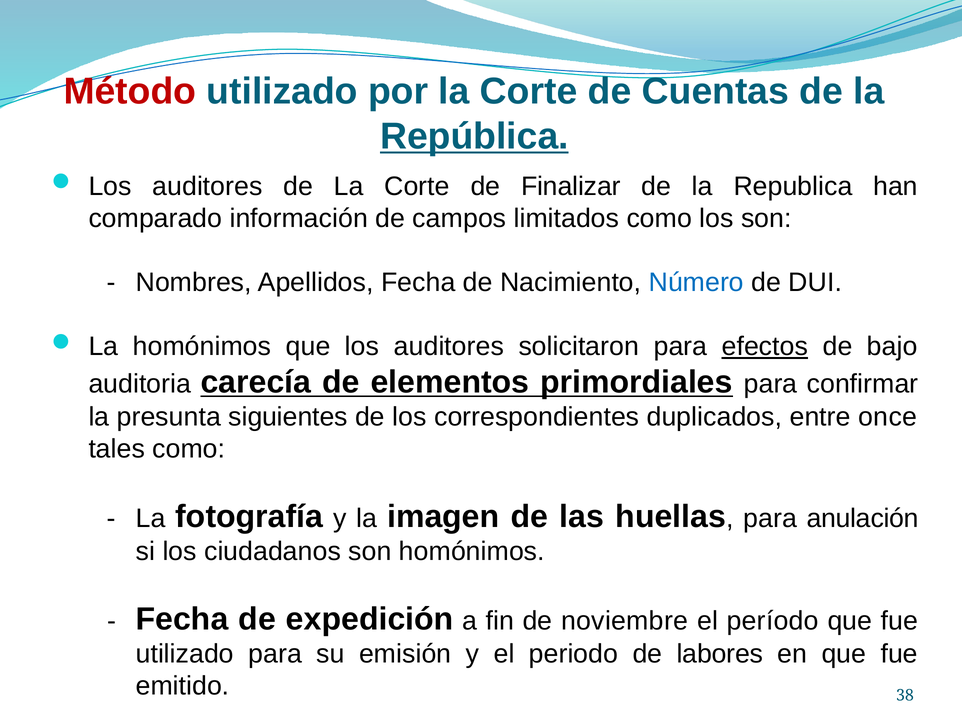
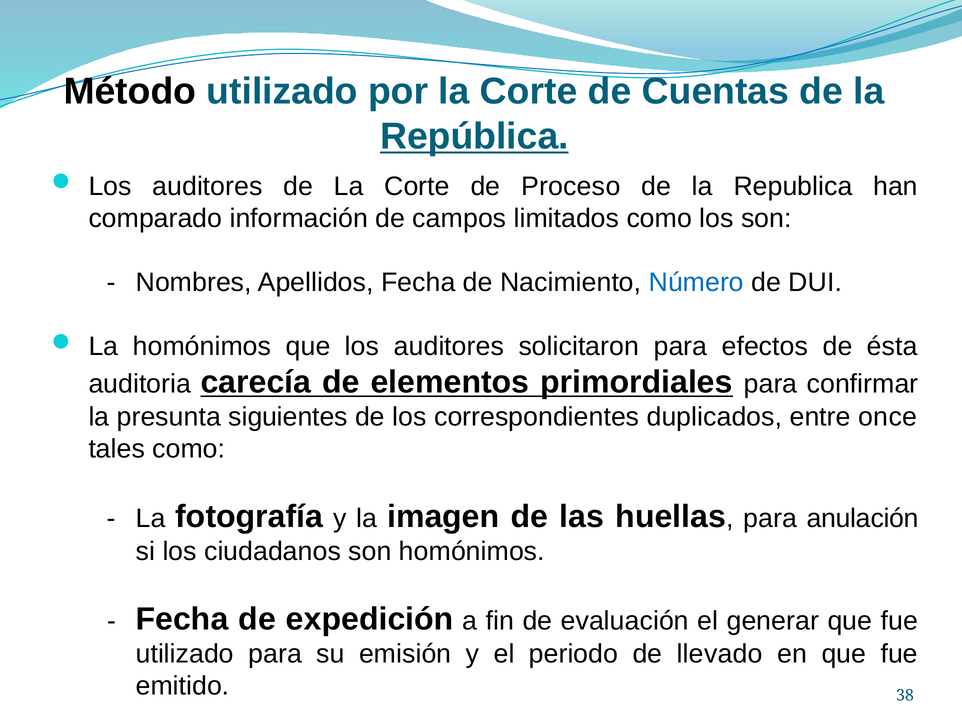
Método colour: red -> black (130, 92)
Finalizar: Finalizar -> Proceso (571, 186)
efectos underline: present -> none (765, 347)
bajo: bajo -> ésta (892, 347)
noviembre: noviembre -> evaluación (625, 621)
período: período -> generar (773, 621)
labores: labores -> llevado (720, 655)
